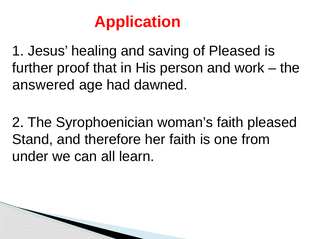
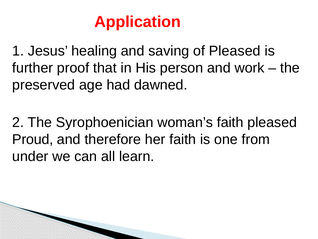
answered: answered -> preserved (44, 85)
Stand: Stand -> Proud (33, 139)
